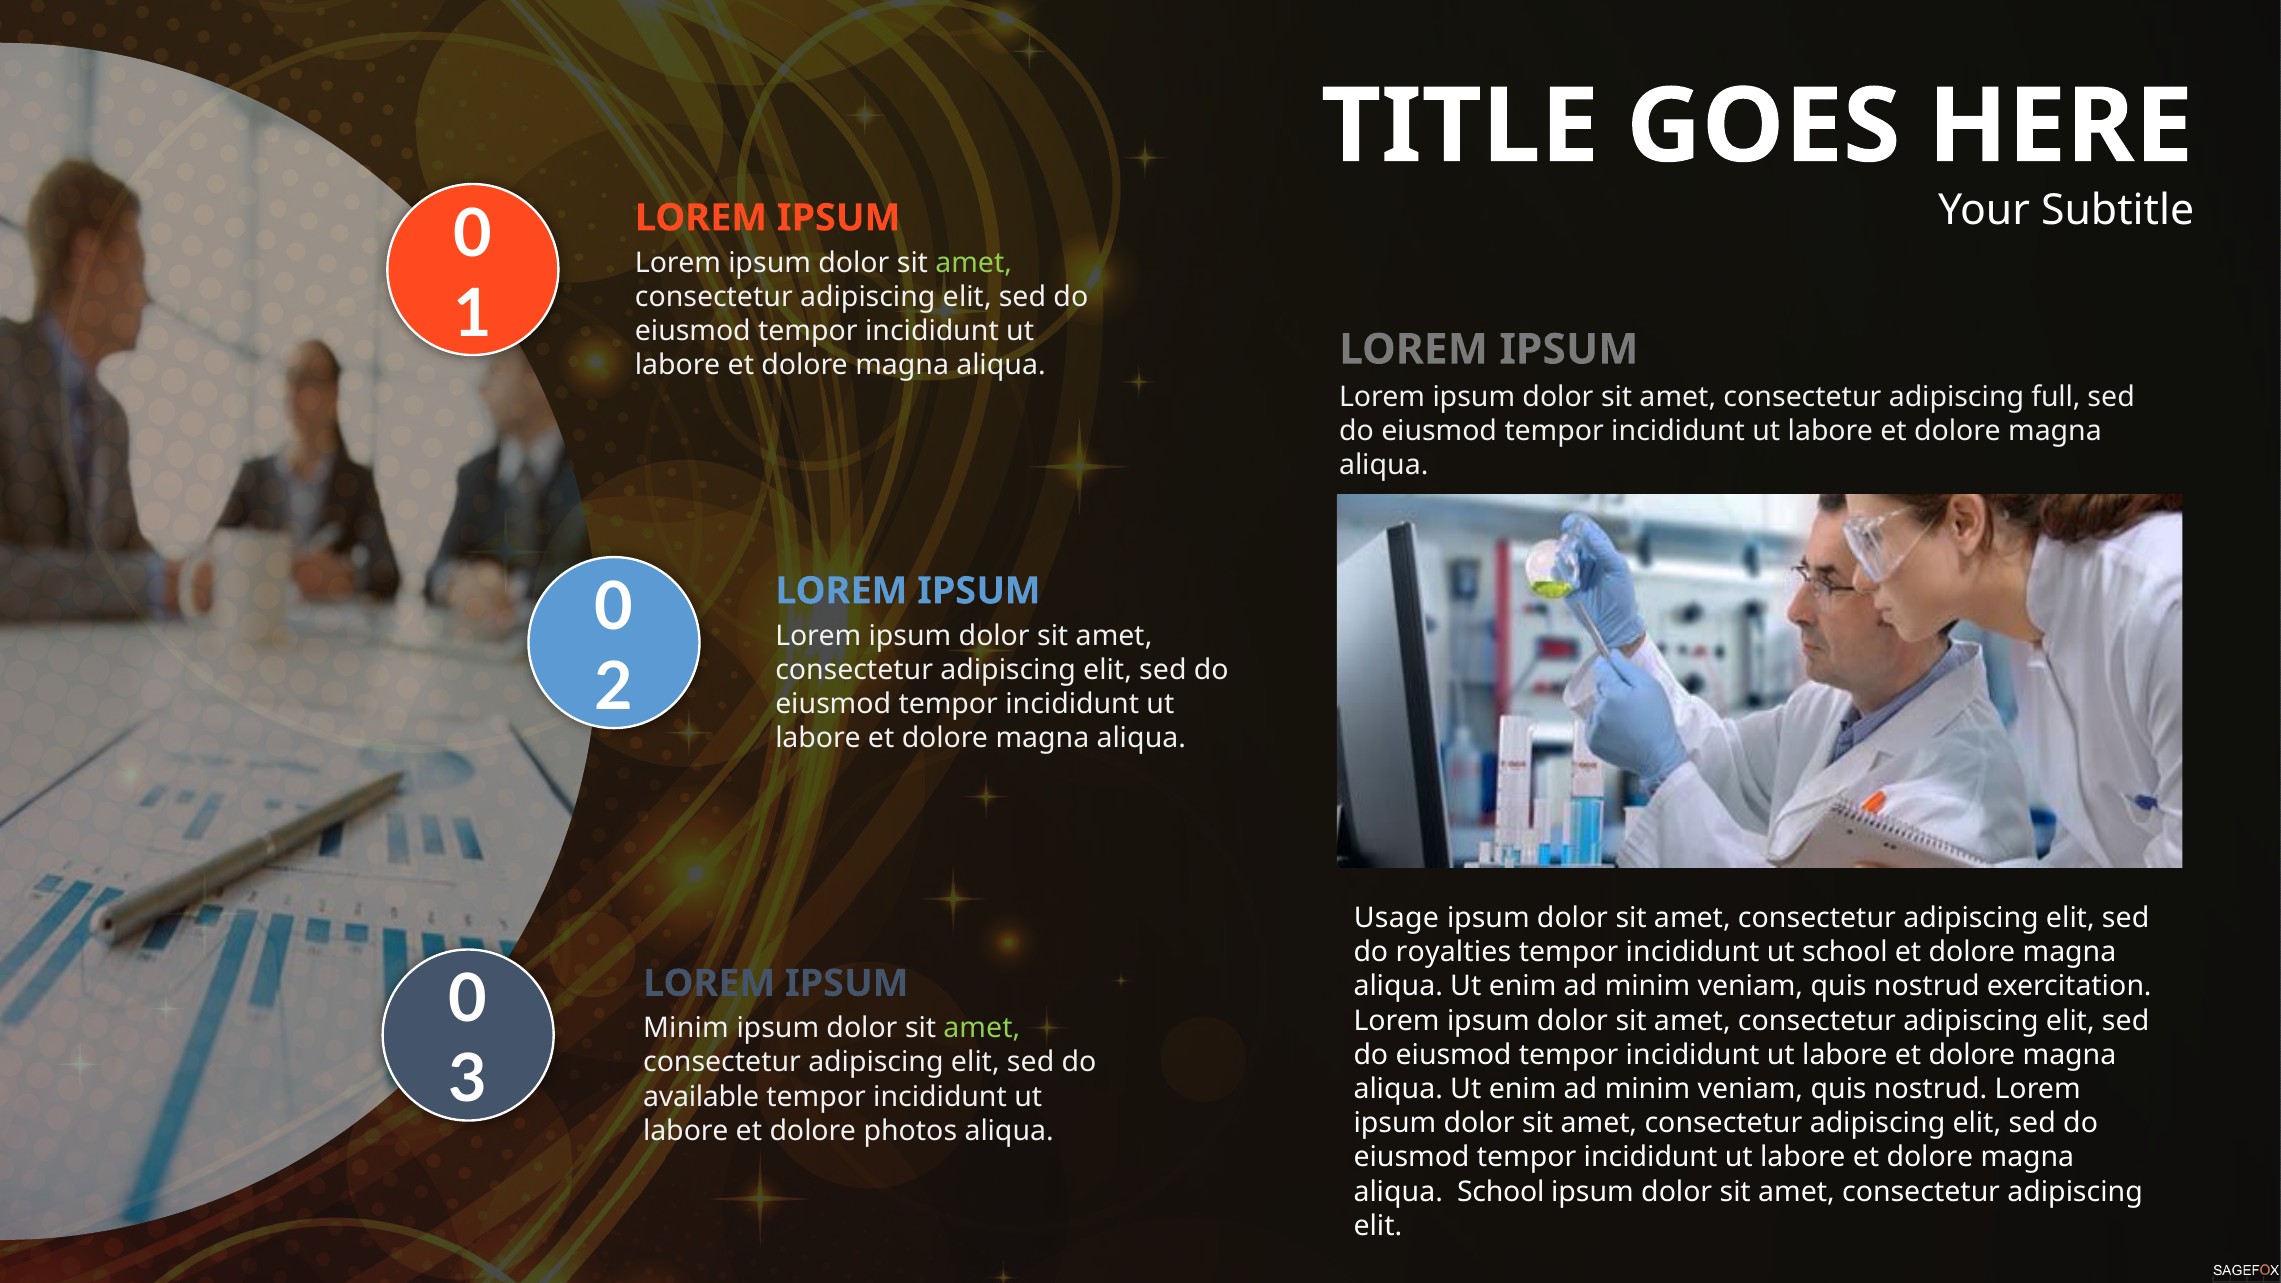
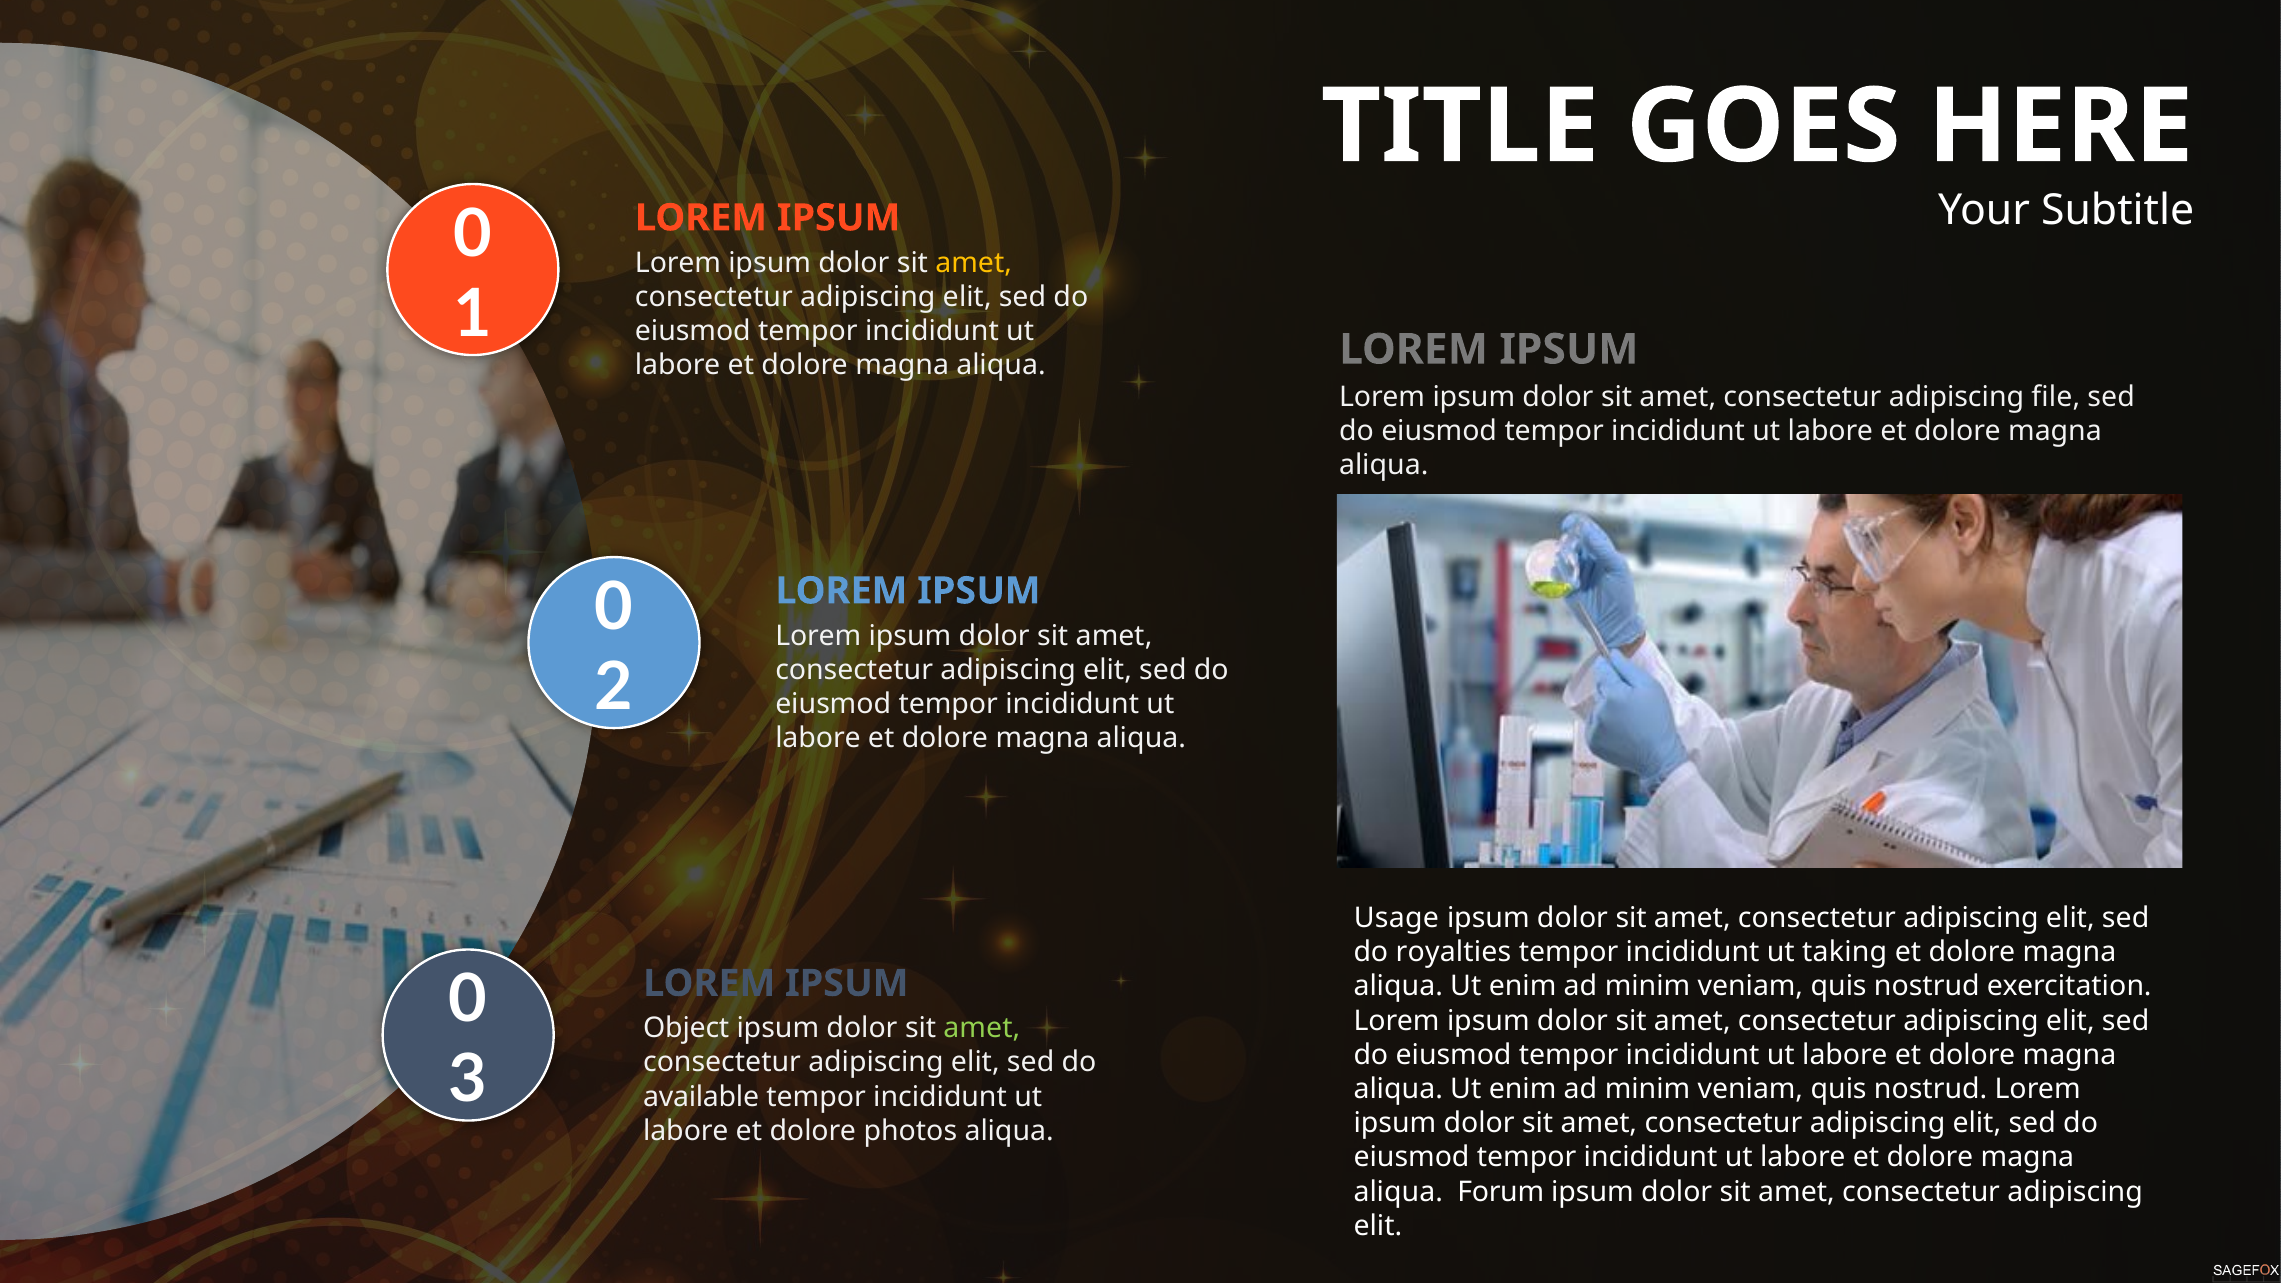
amet colour: light green -> yellow (974, 263)
full: full -> file (2056, 397)
ut school: school -> taking (1845, 952)
Minim: Minim -> Object (686, 1028)
aliqua School: School -> Forum (1501, 1192)
